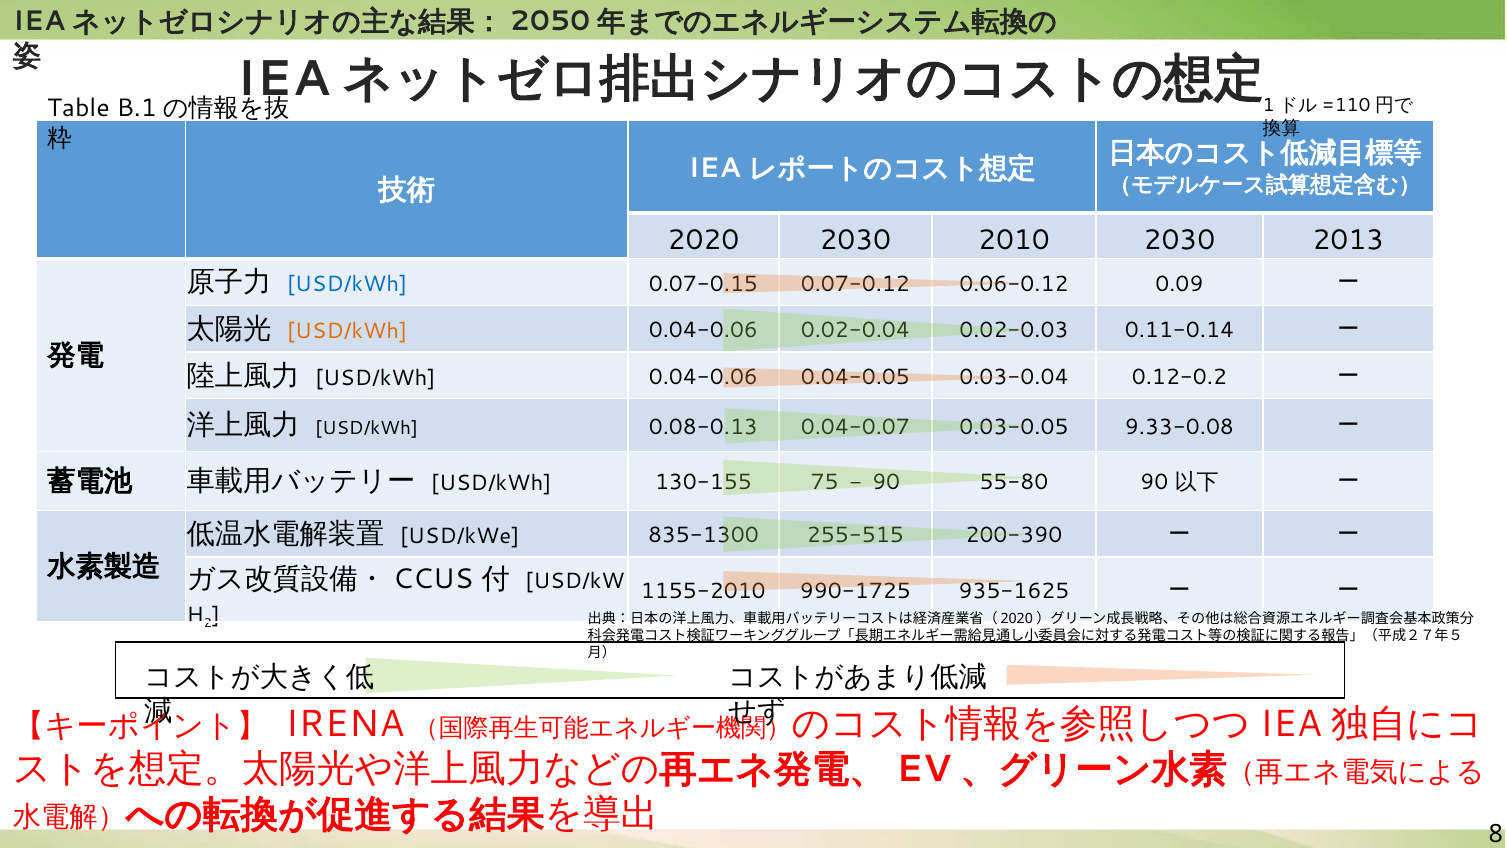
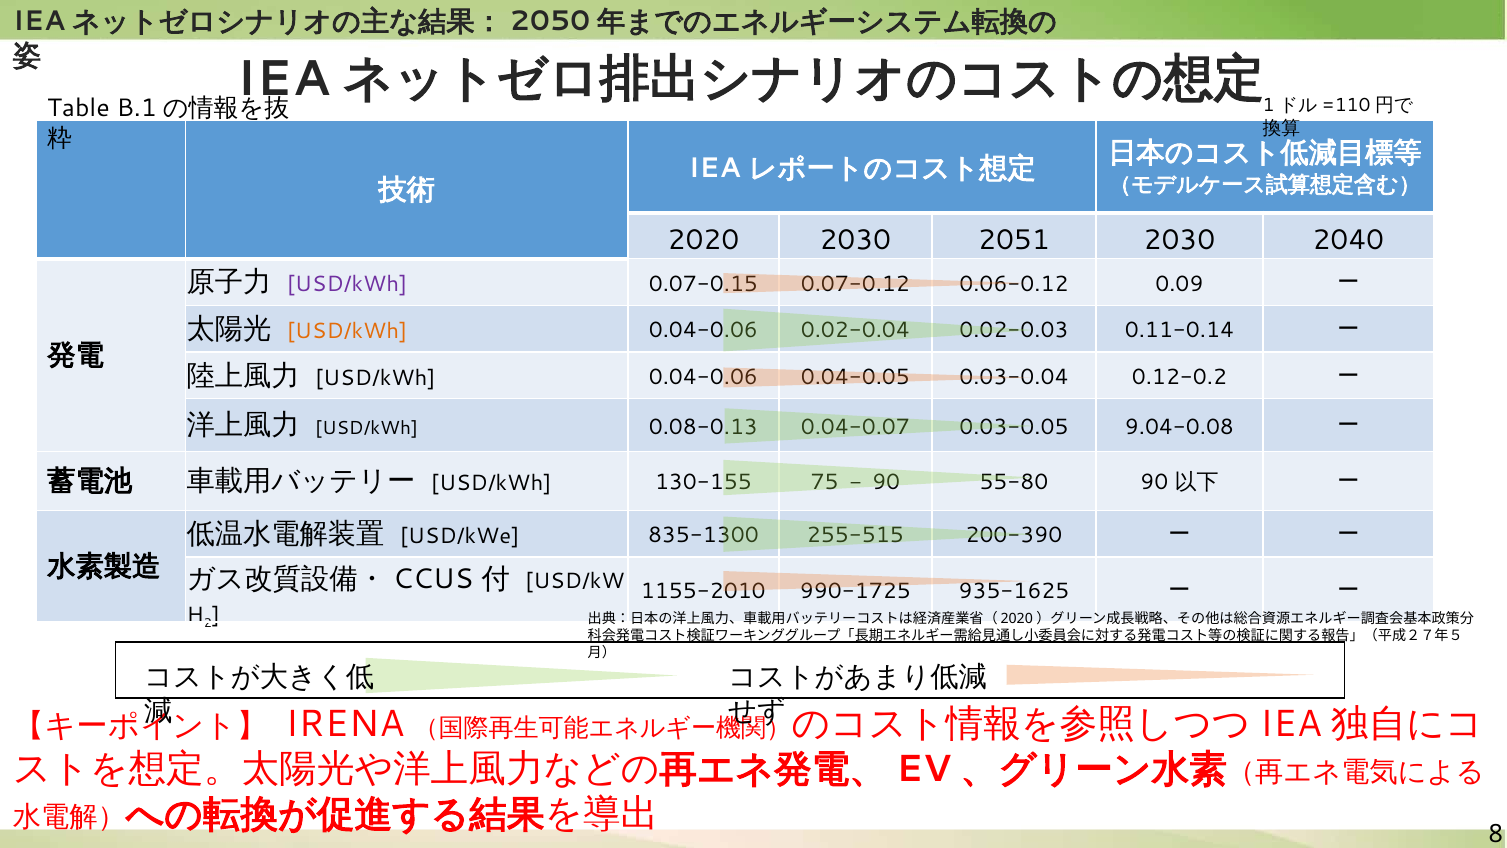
2010: 2010 -> 2051 (1014, 240)
2013: 2013 -> 2040 (1348, 240)
USD/kWh colour: blue -> purple (347, 285)
9.33-0.08: 9.33-0.08 -> 9.04-0.08 (1179, 427)
